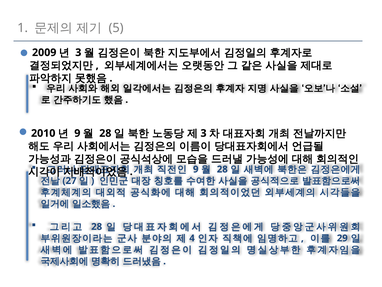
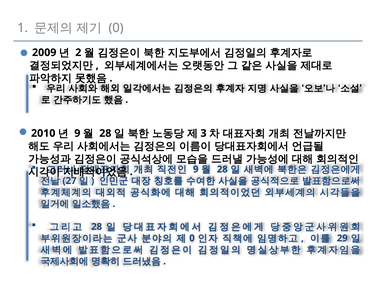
5: 5 -> 0 (116, 28)
3: 3 -> 2 (78, 52)
4: 4 -> 0 (192, 238)
